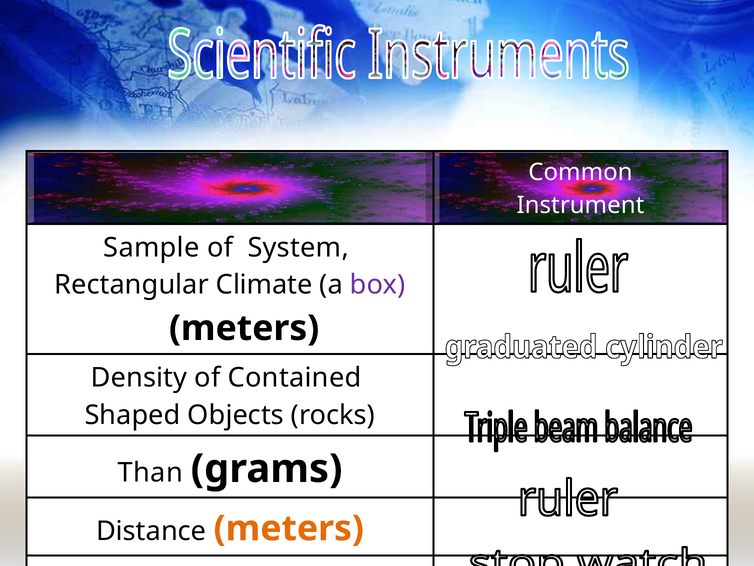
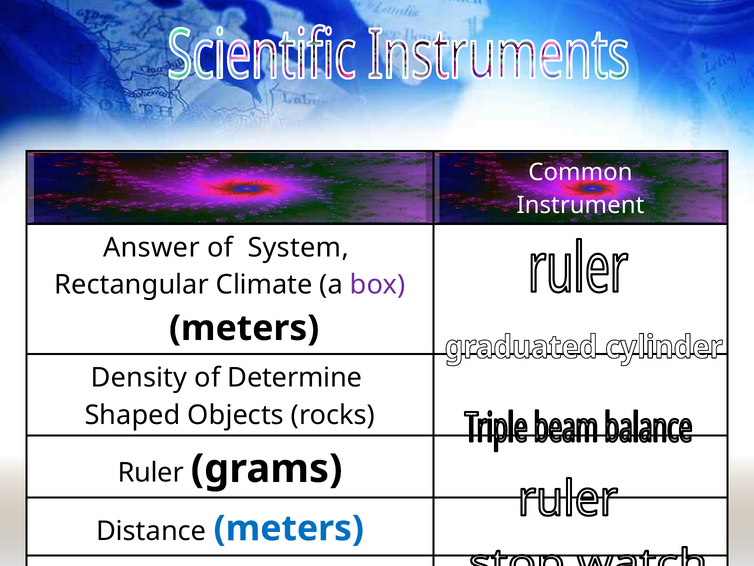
Sample: Sample -> Answer (152, 247)
Contained: Contained -> Determine (295, 377)
Than: Than -> Ruler (151, 473)
meters colour: orange -> blue (289, 528)
